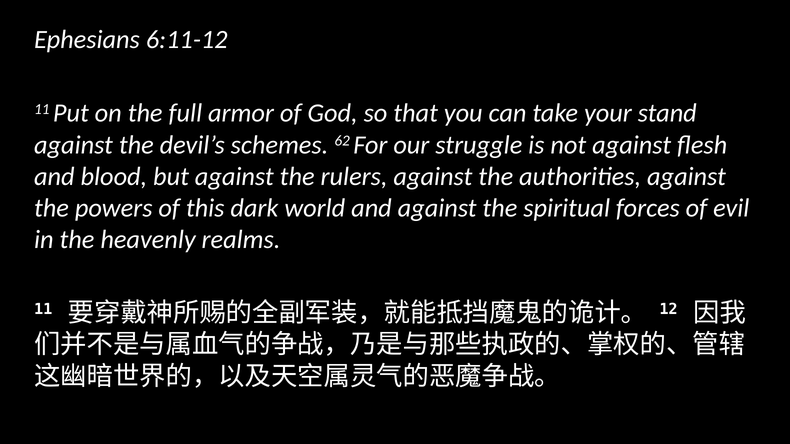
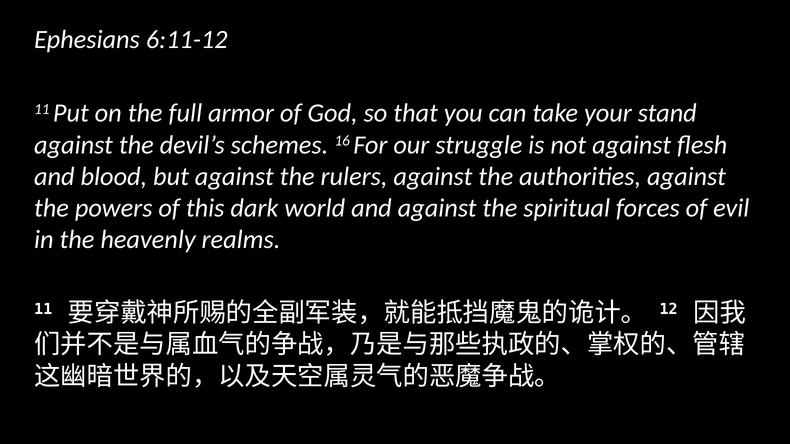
62: 62 -> 16 (342, 141)
